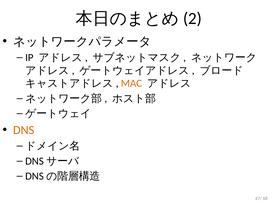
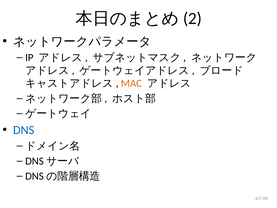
DNS colour: orange -> blue (24, 130)
